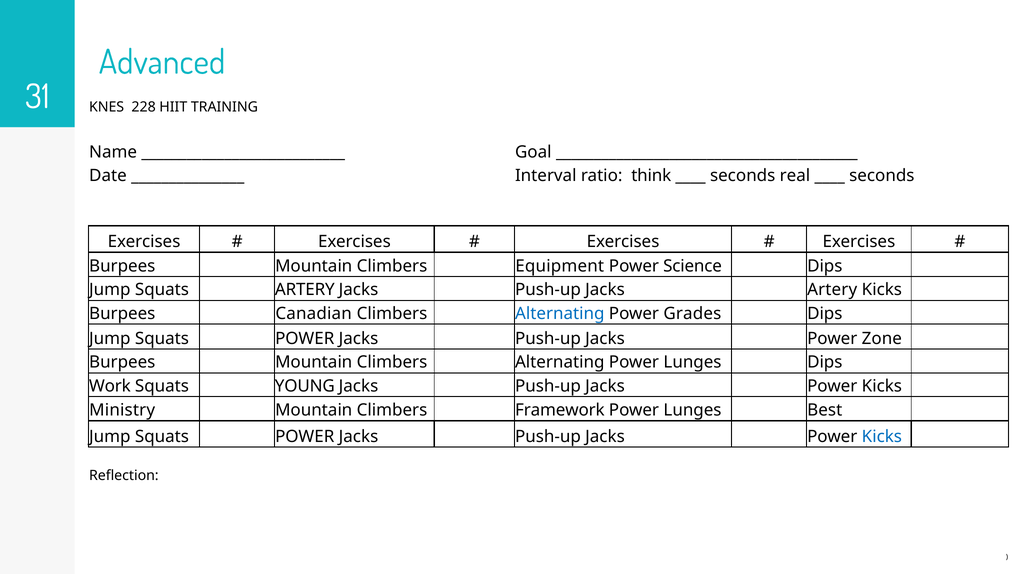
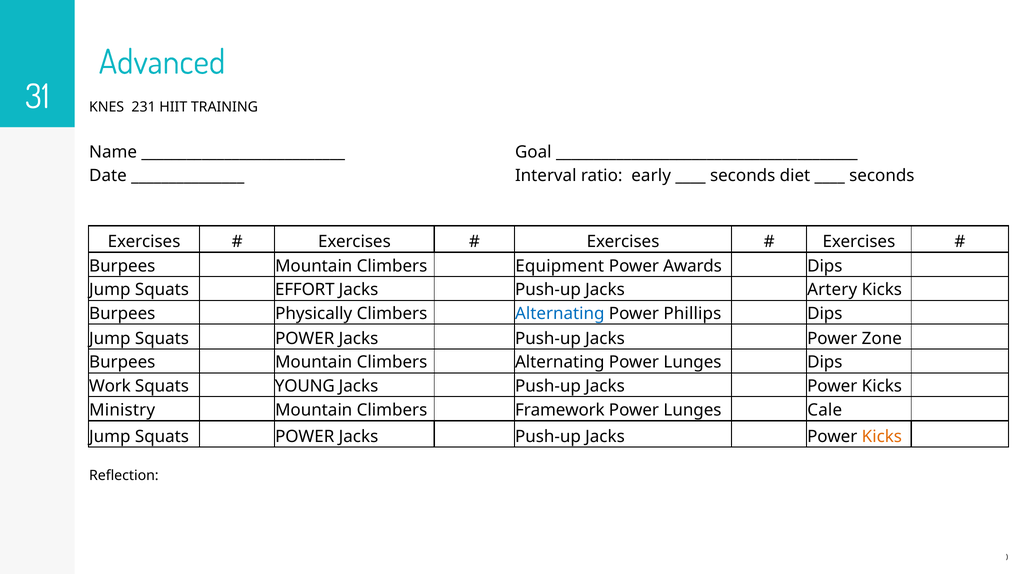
228: 228 -> 231 (144, 107)
think: think -> early (651, 176)
real: real -> diet (795, 176)
Science: Science -> Awards (693, 266)
Squats ARTERY: ARTERY -> EFFORT (305, 290)
Canadian: Canadian -> Physically (314, 314)
Grades: Grades -> Phillips (692, 314)
Best: Best -> Cale (825, 410)
Kicks colour: blue -> orange (882, 437)
